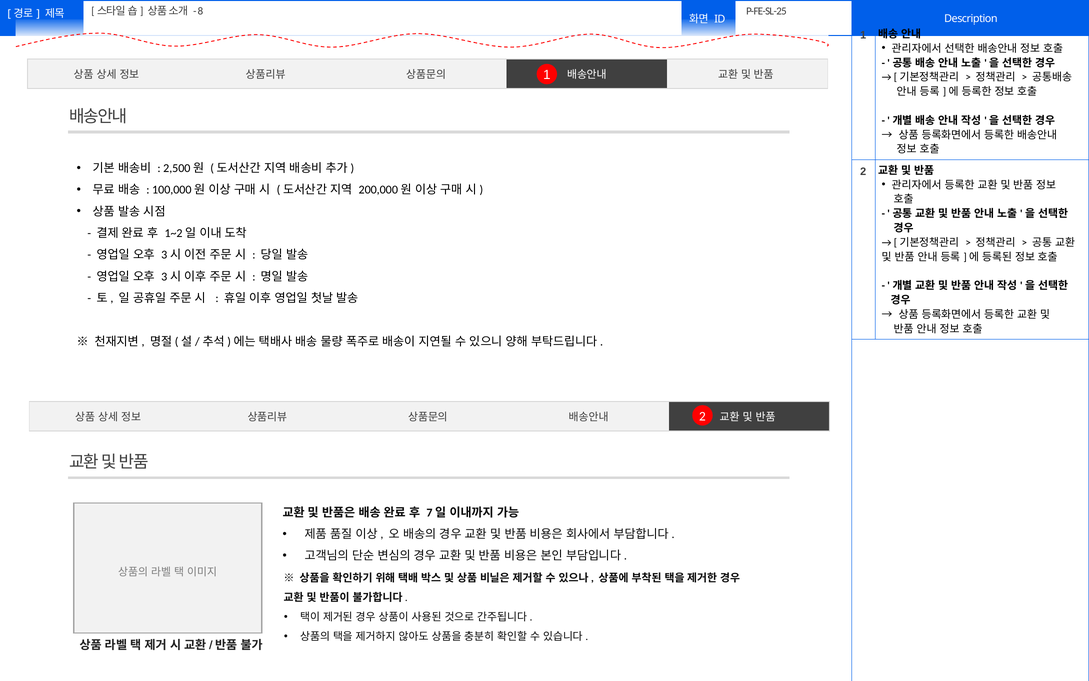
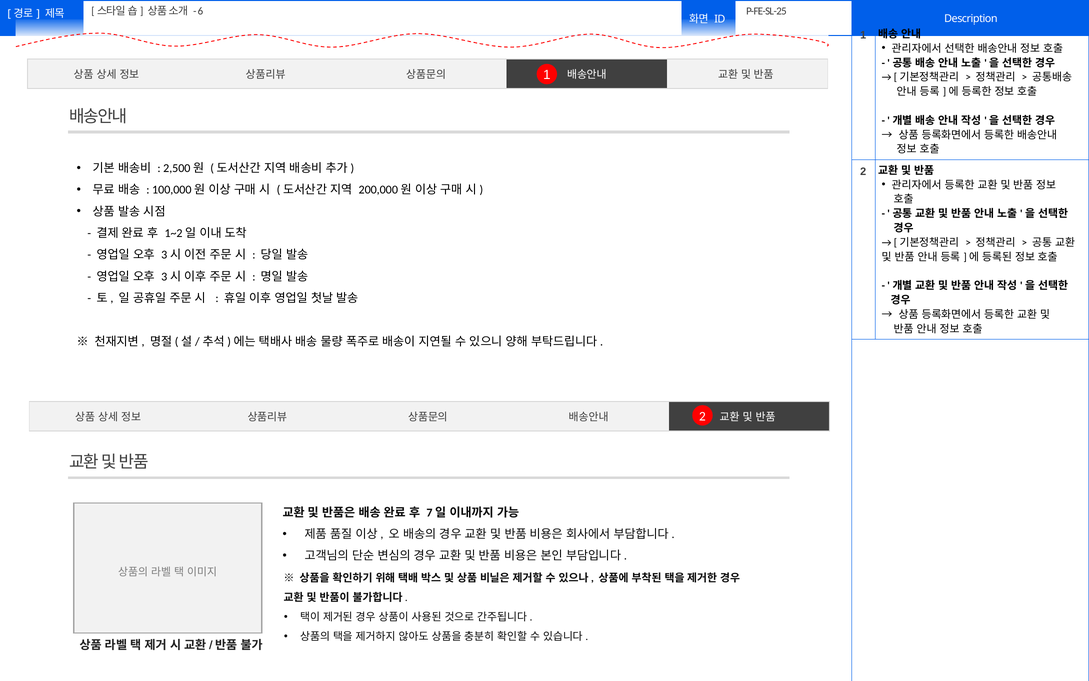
8: 8 -> 6 (200, 11)
